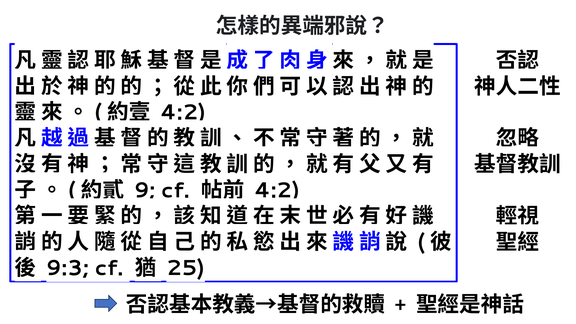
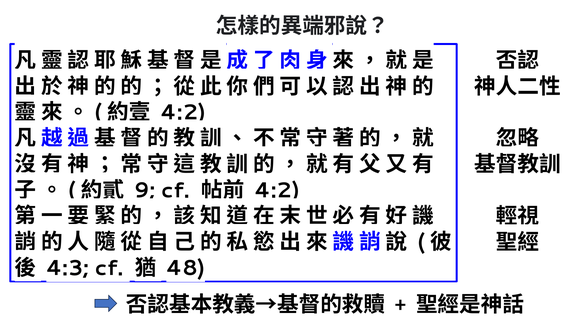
9:3: 9:3 -> 4:3 (68, 268)
25: 25 -> 48 (186, 268)
